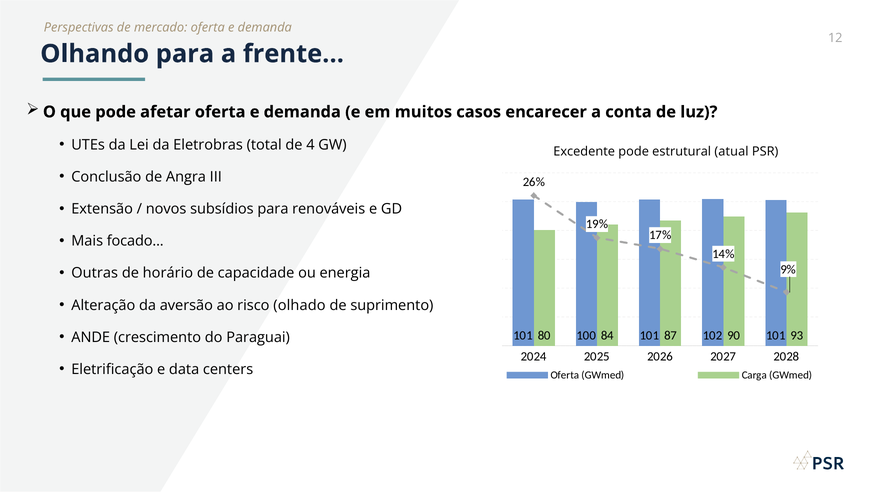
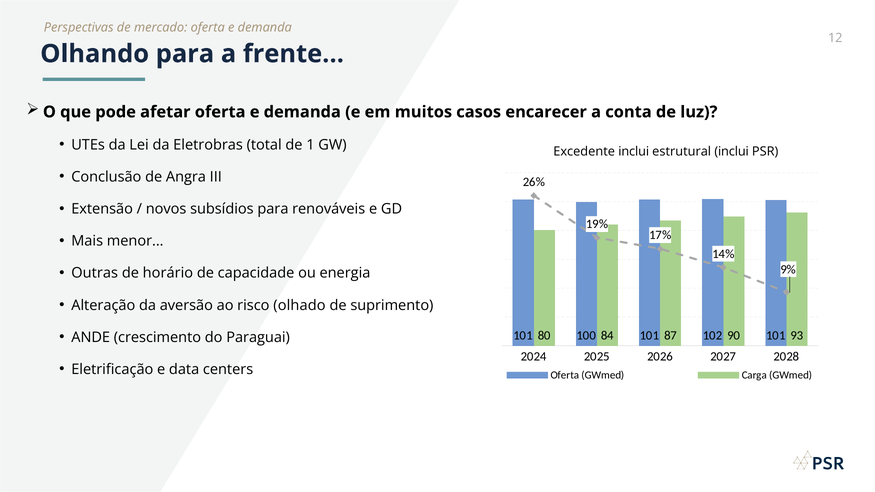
4: 4 -> 1 (310, 145)
Excedente pode: pode -> inclui (634, 151)
estrutural atual: atual -> inclui (732, 151)
focado: focado -> menor (135, 241)
